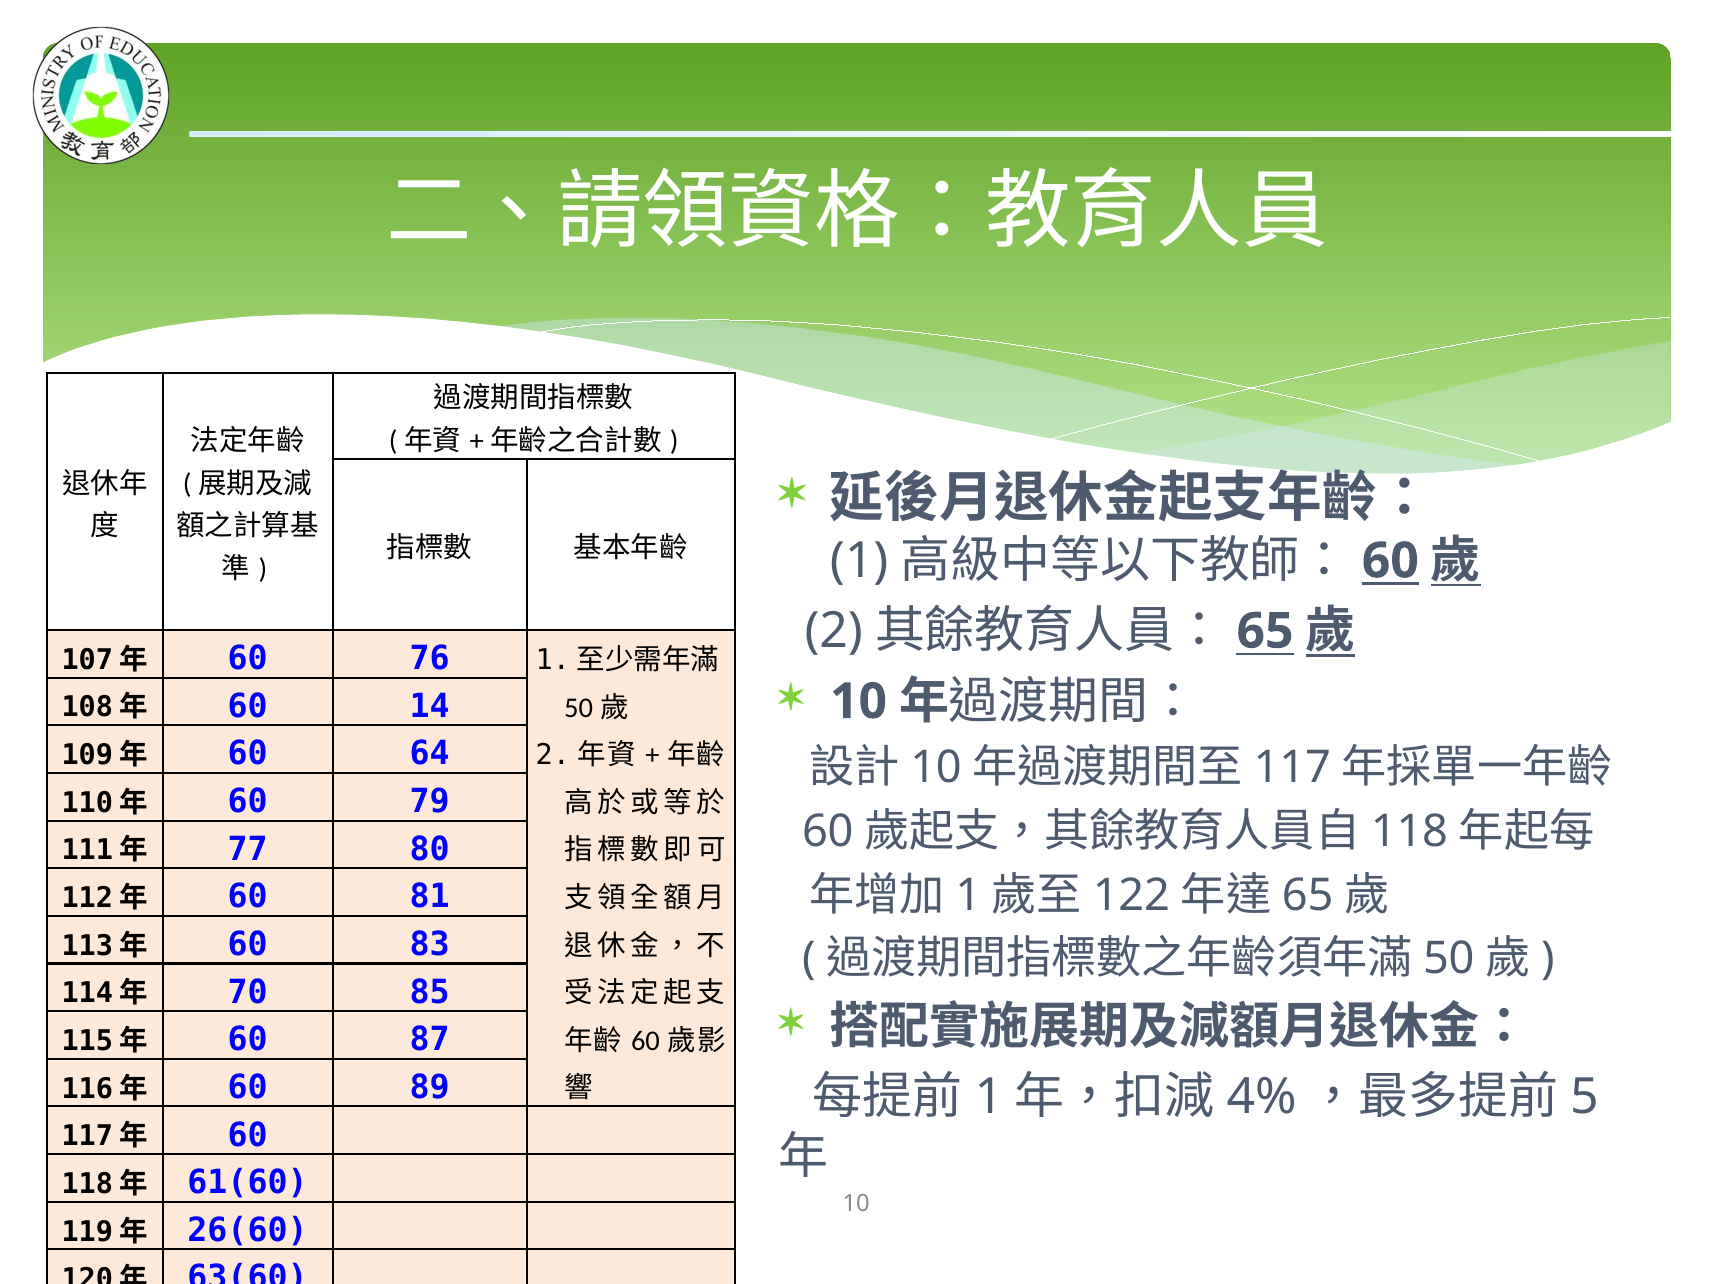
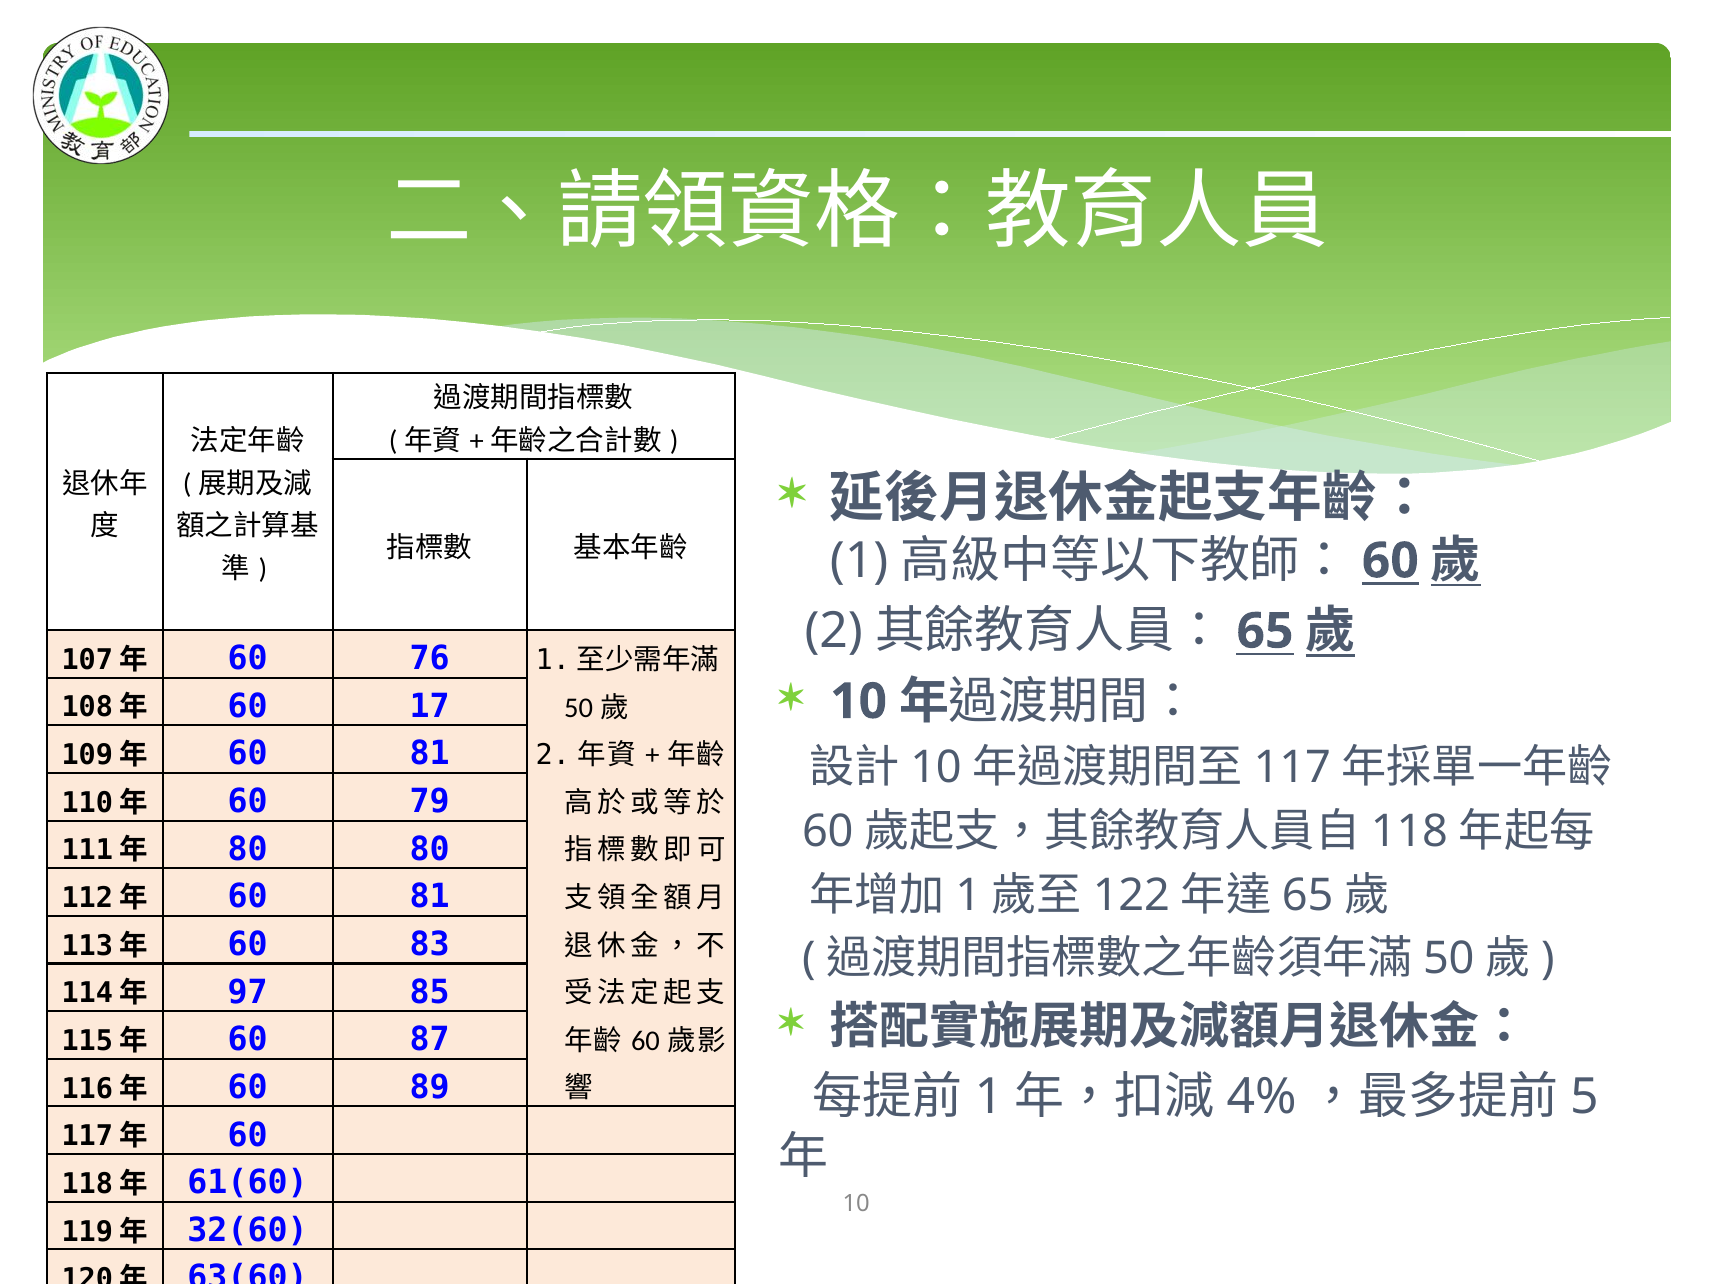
14: 14 -> 17 (430, 706)
64: 64 -> 81 (430, 754)
77: 77 -> 80 (248, 849)
70: 70 -> 97 (248, 992)
26(60: 26(60 -> 32(60 (248, 1230)
